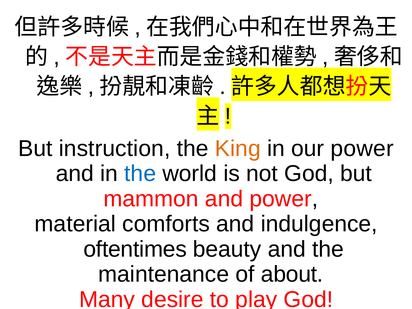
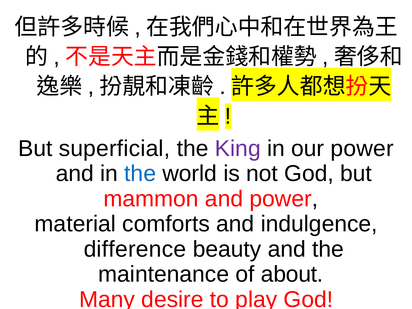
instruction: instruction -> superficial (115, 148)
King colour: orange -> purple (238, 148)
oftentimes: oftentimes -> difference (135, 249)
